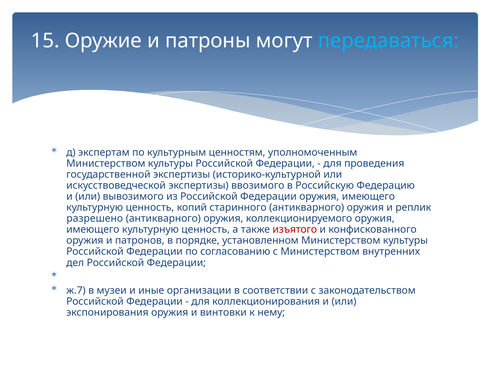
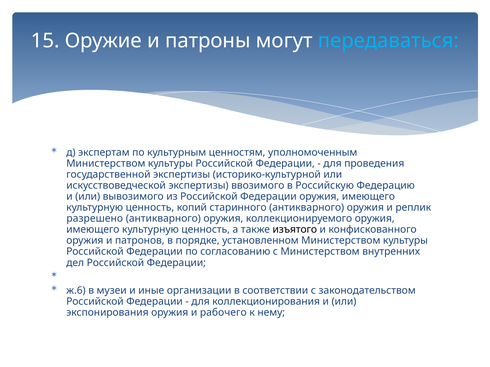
изъятого colour: red -> black (295, 230)
ж.7: ж.7 -> ж.6 (76, 291)
винтовки: винтовки -> рабочего (223, 313)
